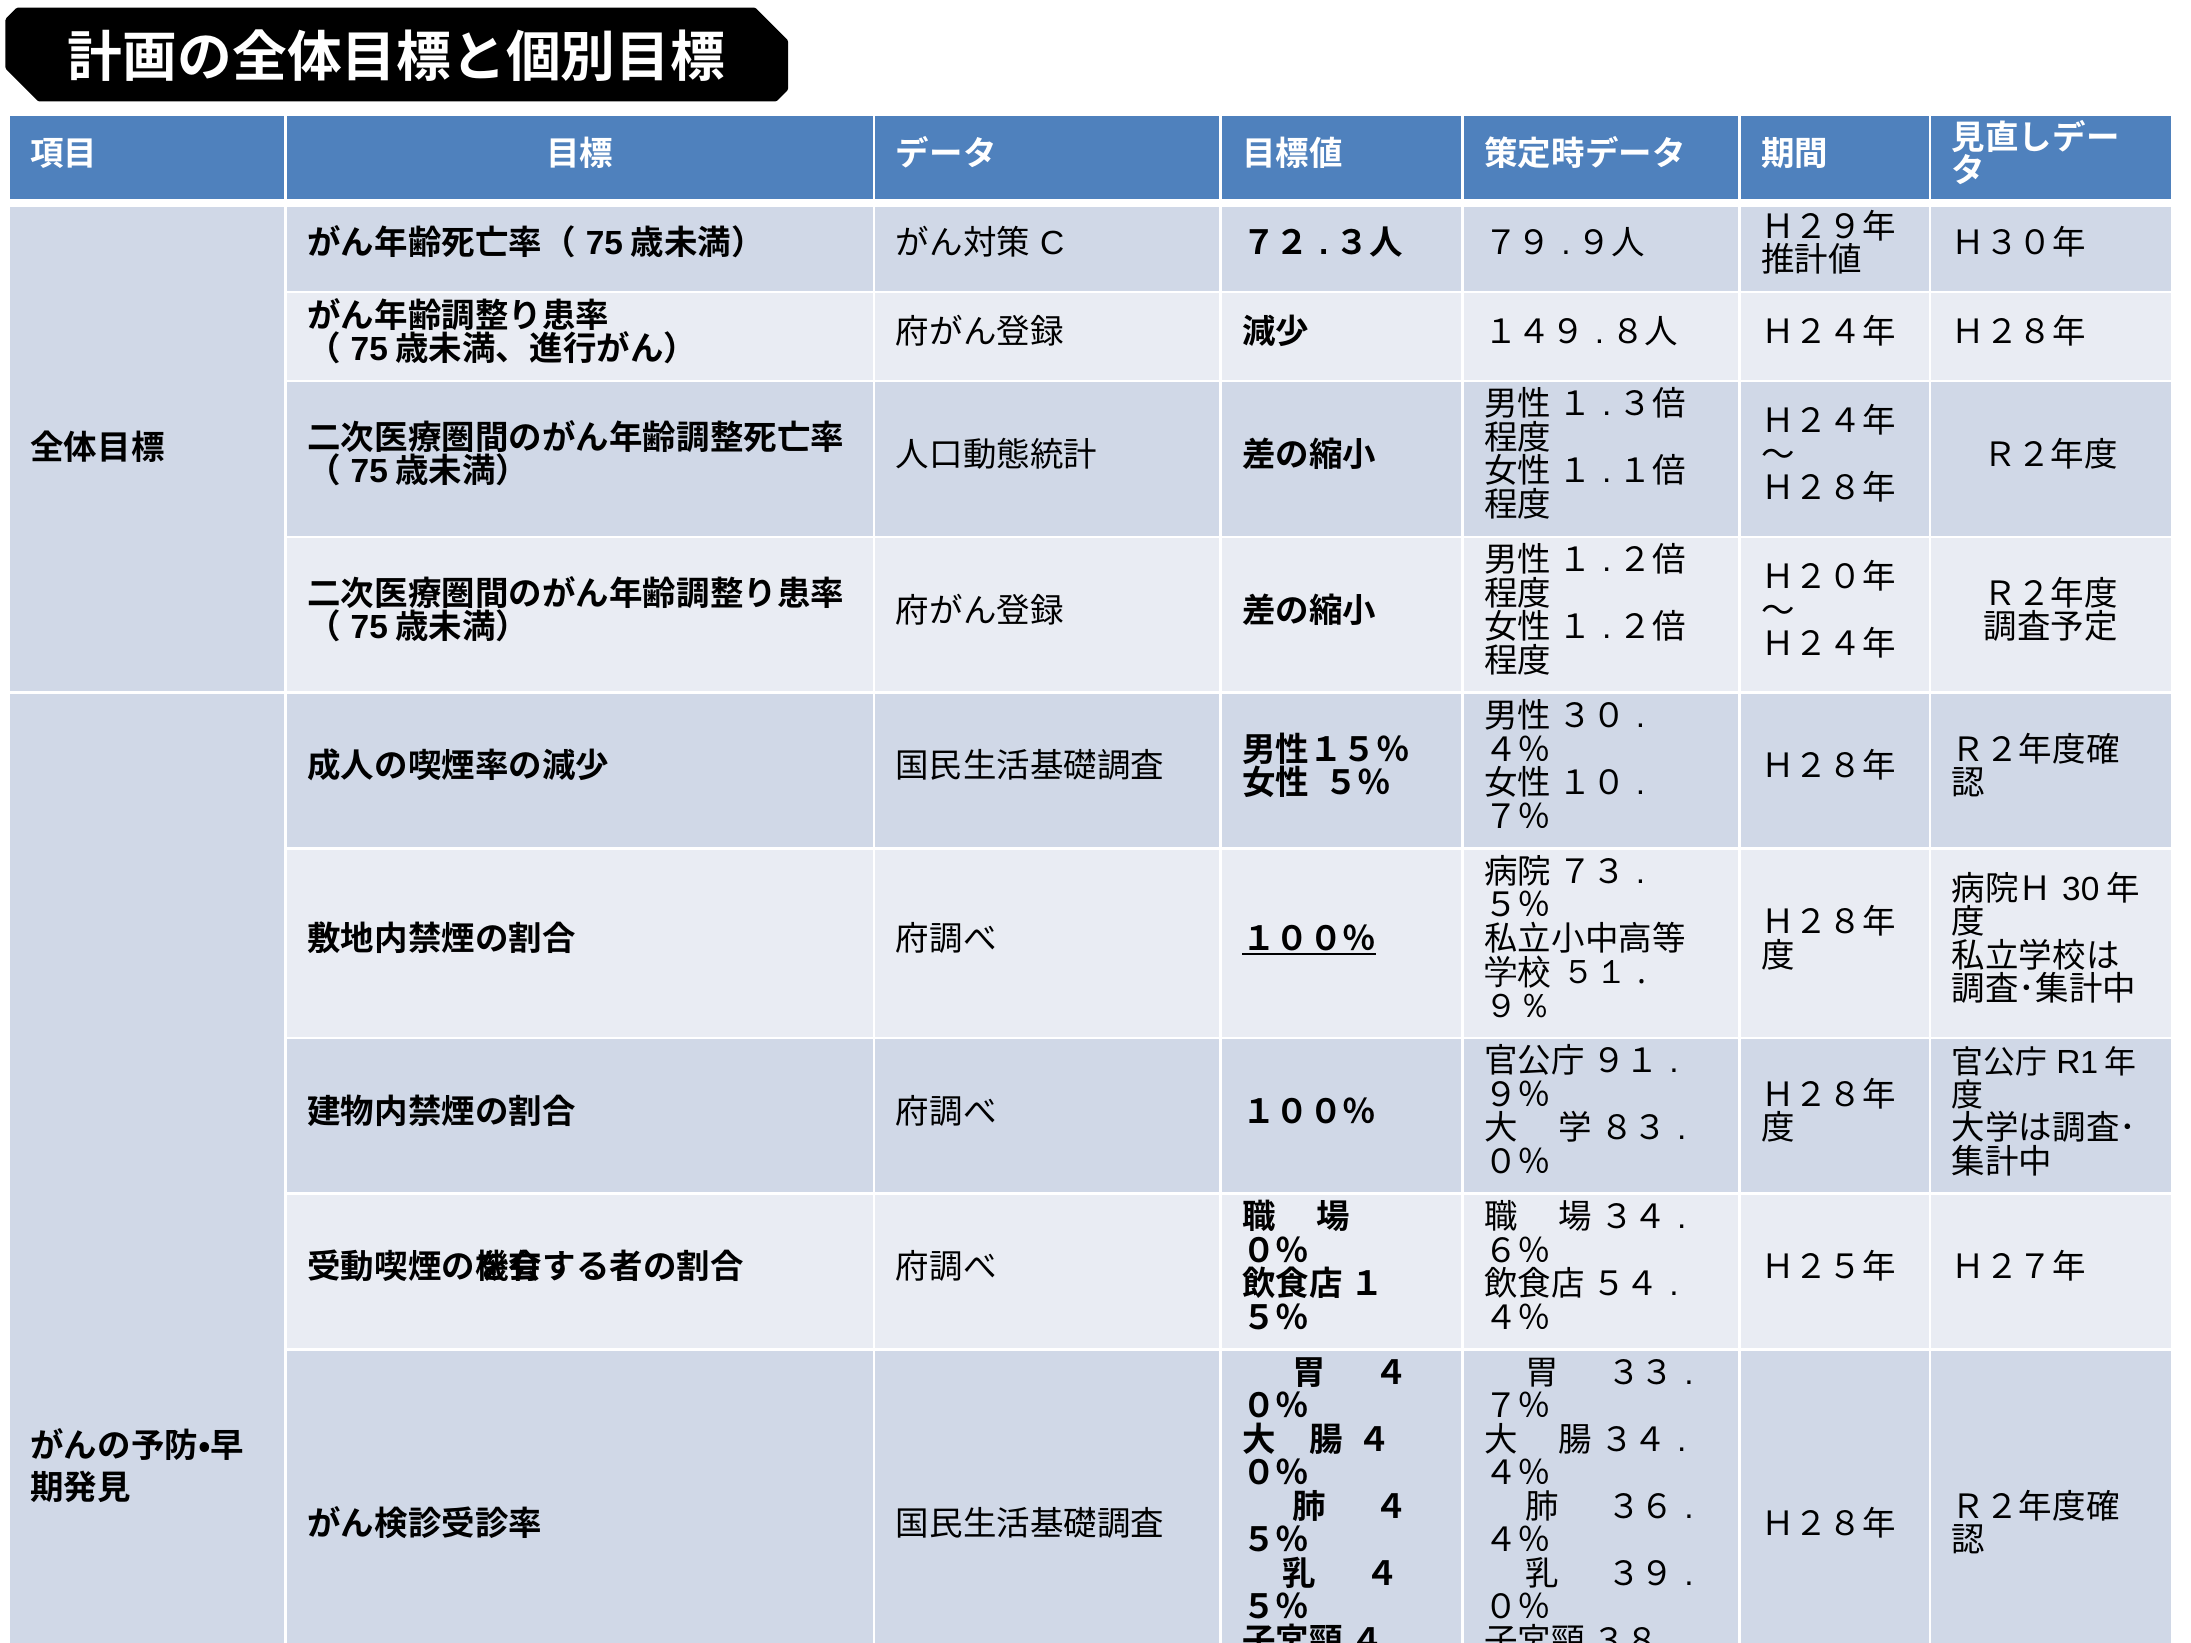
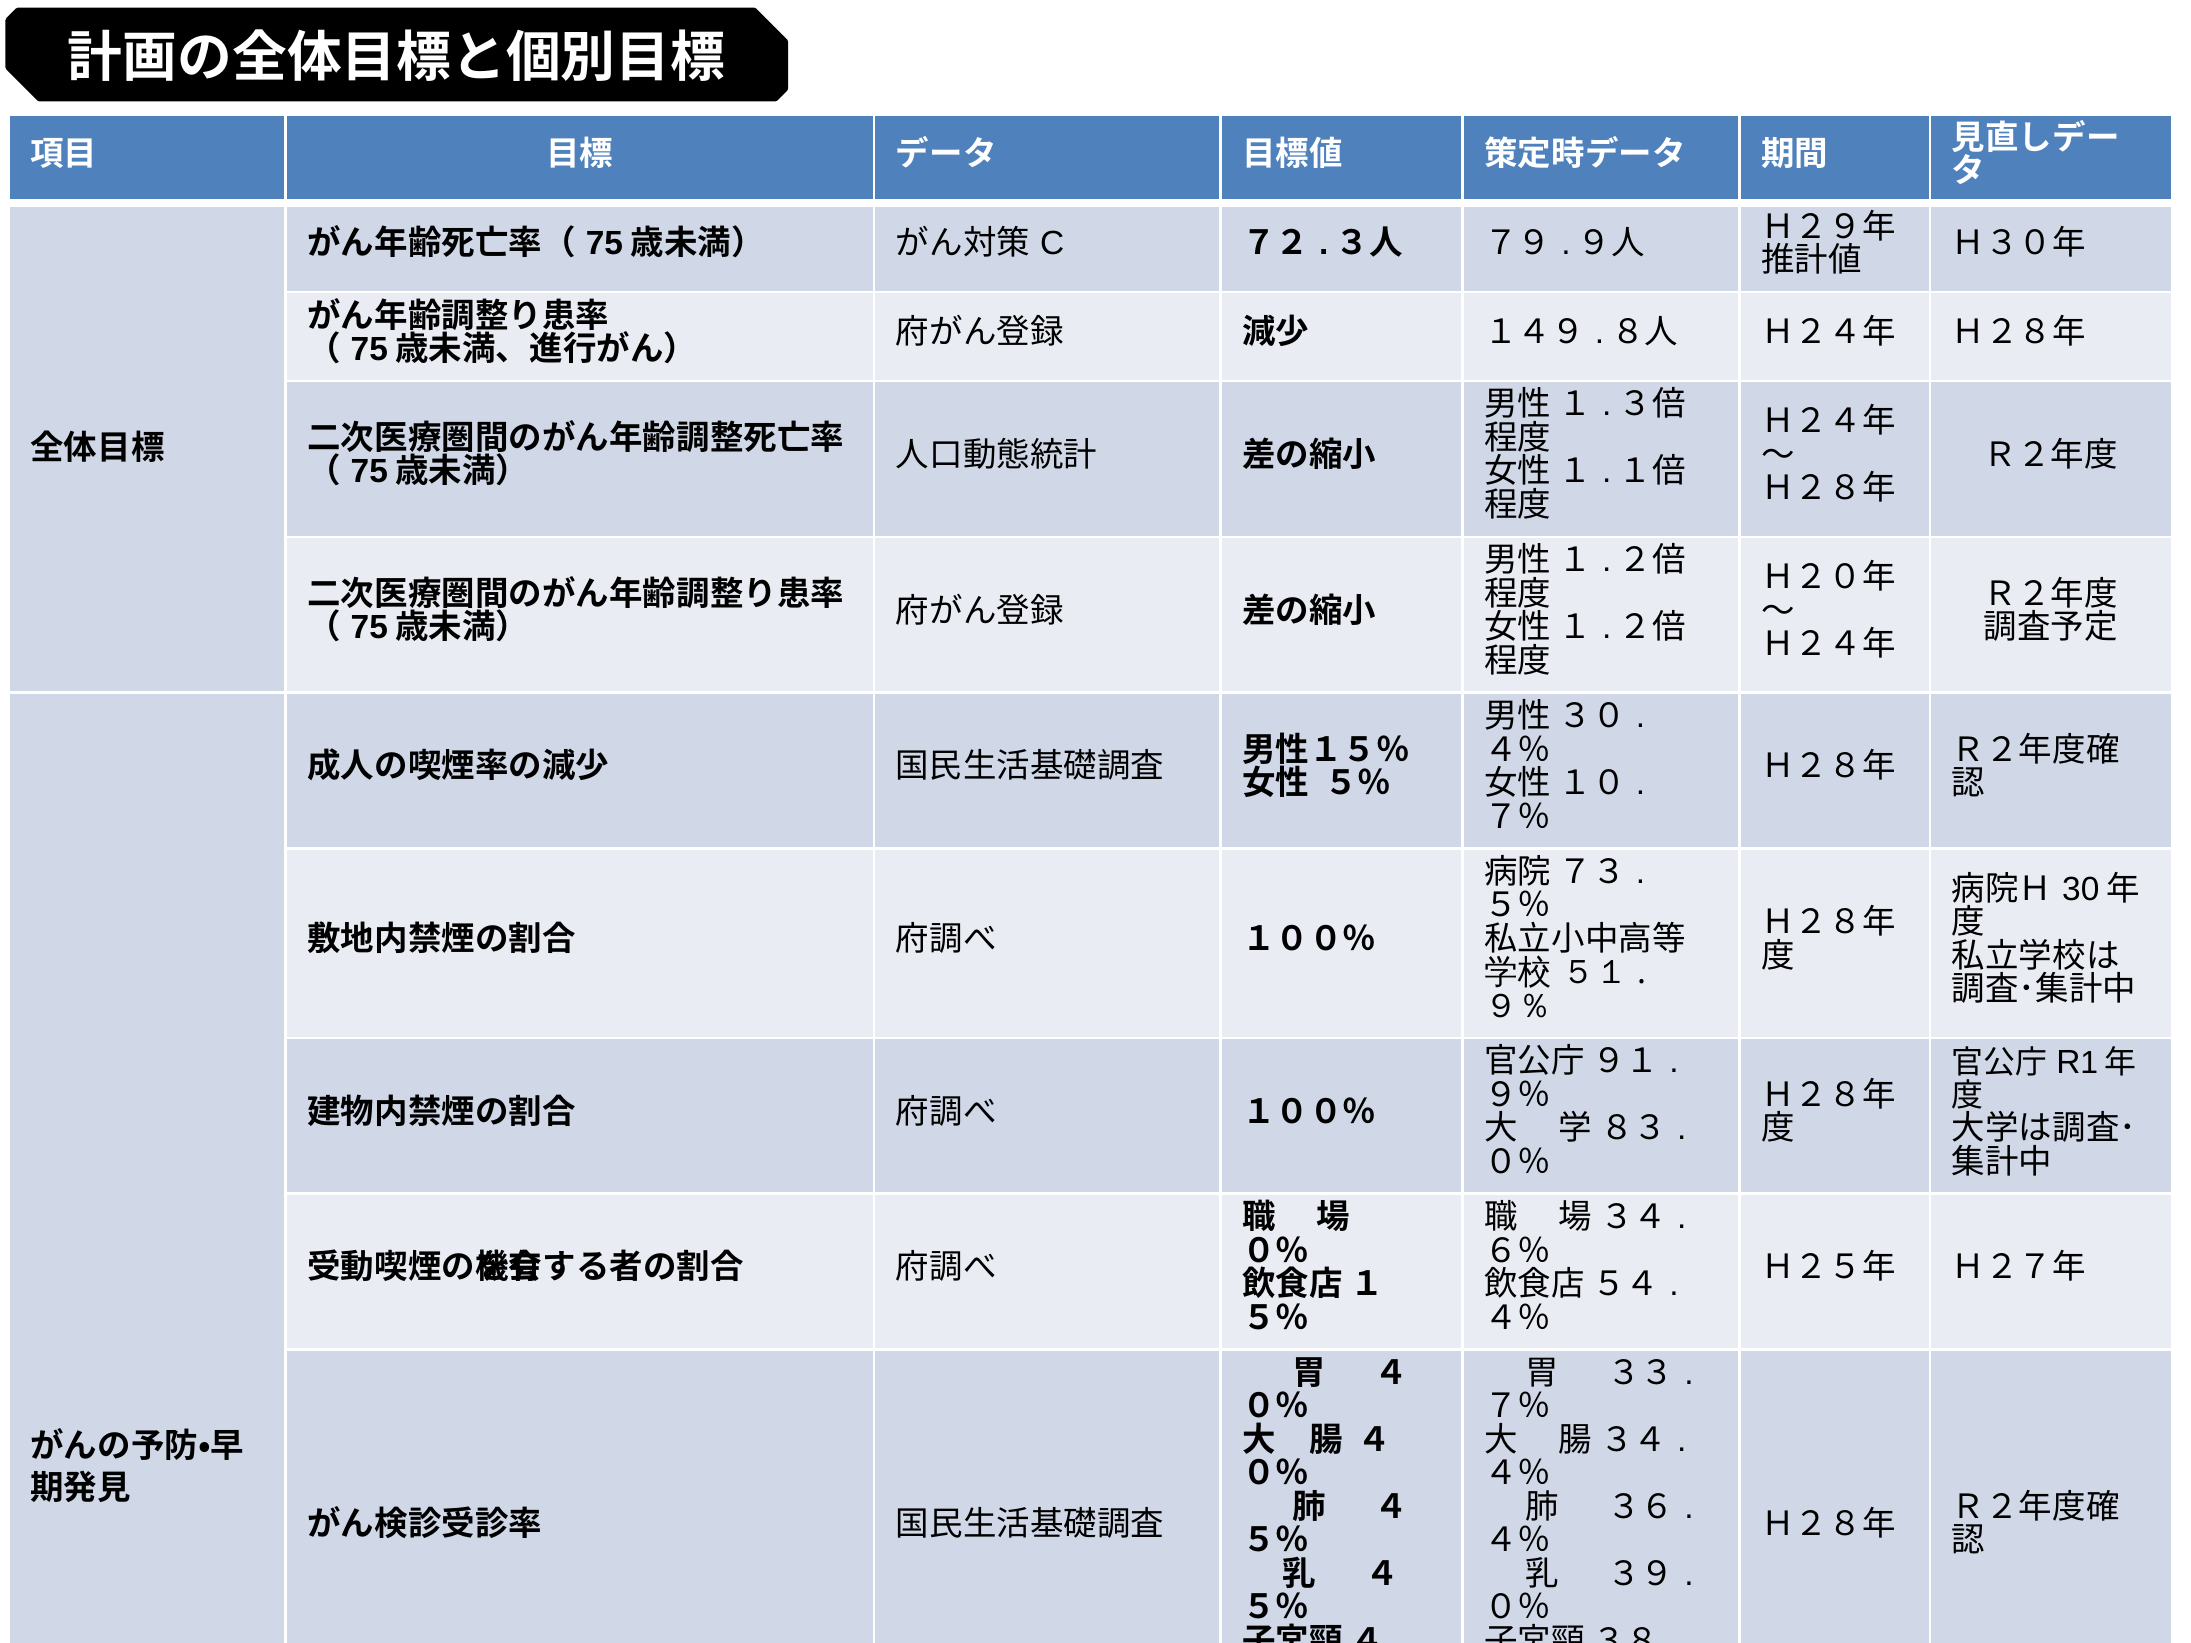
１００％ underline: present -> none (1309, 940)
